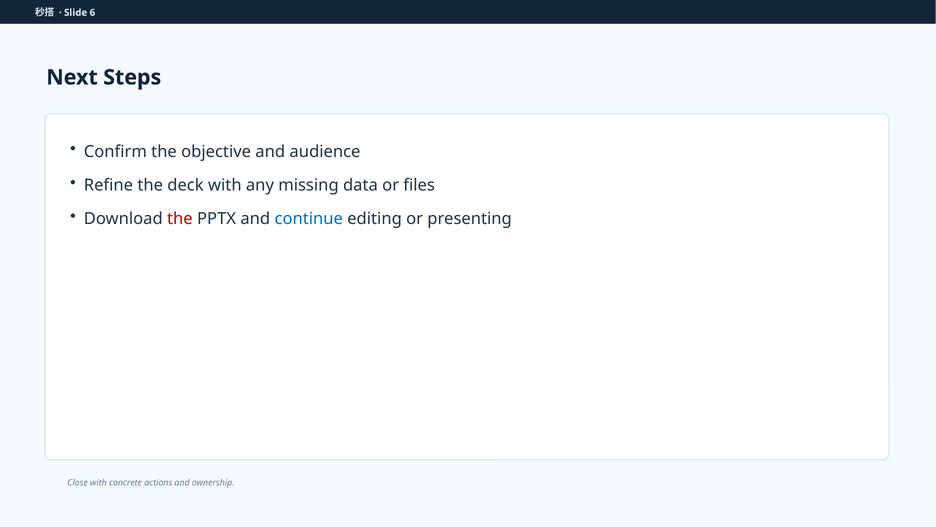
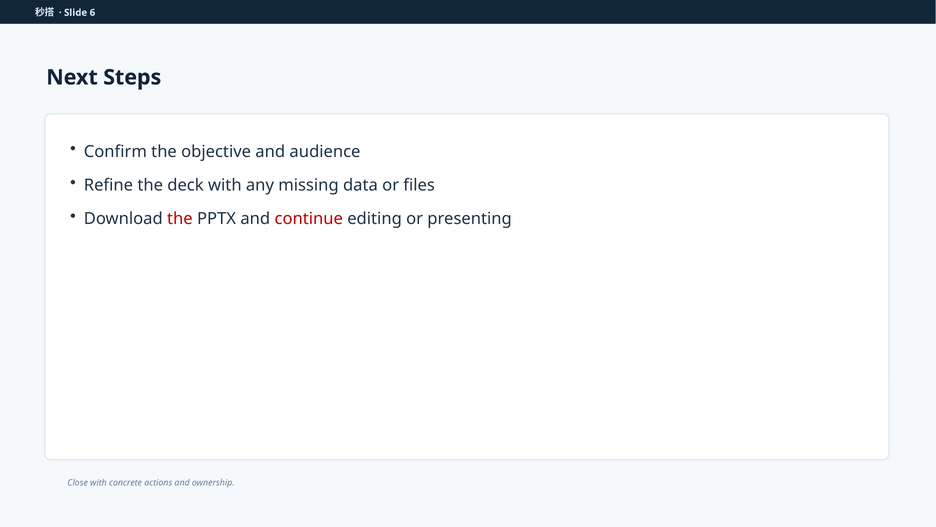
continue colour: blue -> red (309, 219)
